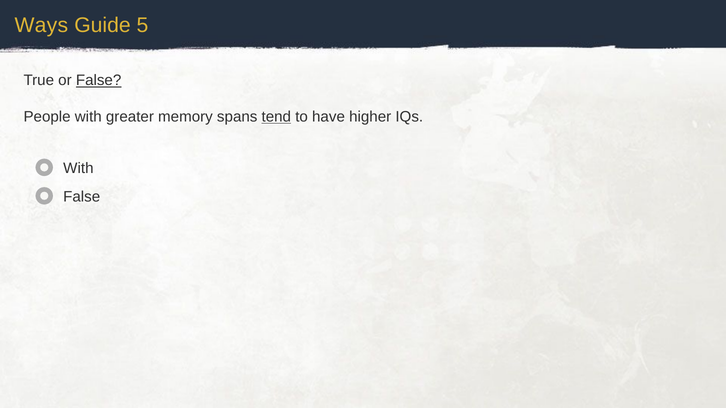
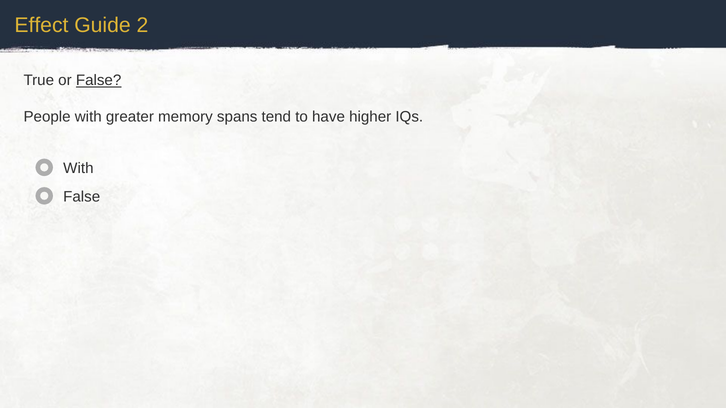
Ways: Ways -> Effect (41, 25)
5: 5 -> 2 (142, 25)
tend underline: present -> none (276, 117)
